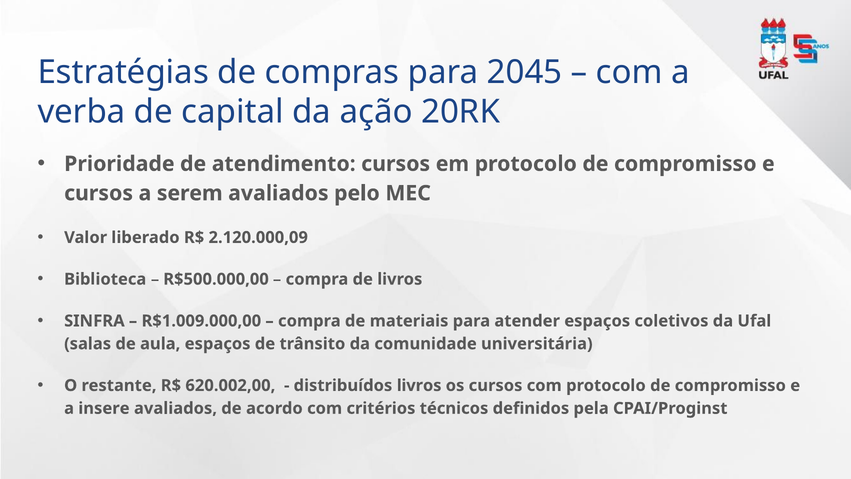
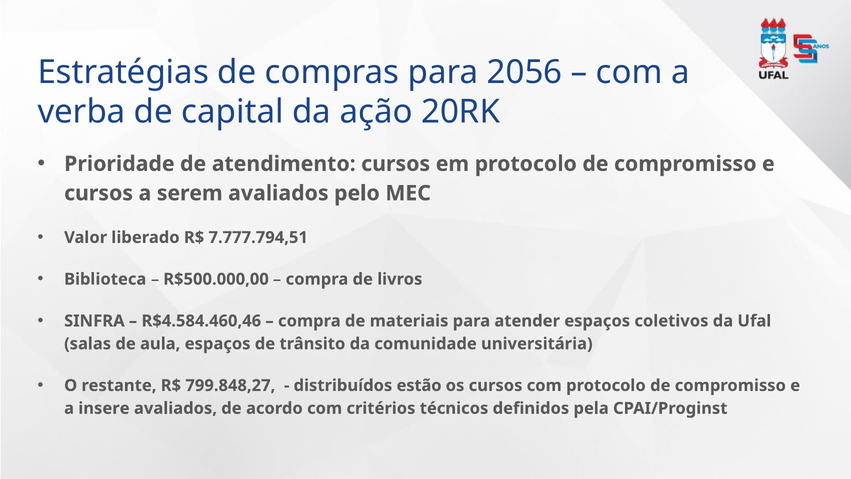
2045: 2045 -> 2056 (525, 72)
2.120.000,09: 2.120.000,09 -> 7.777.794,51 (258, 237)
R$1.009.000,00: R$1.009.000,00 -> R$4.584.460,46 (201, 321)
620.002,00: 620.002,00 -> 799.848,27 (230, 385)
distribuídos livros: livros -> estão (419, 385)
